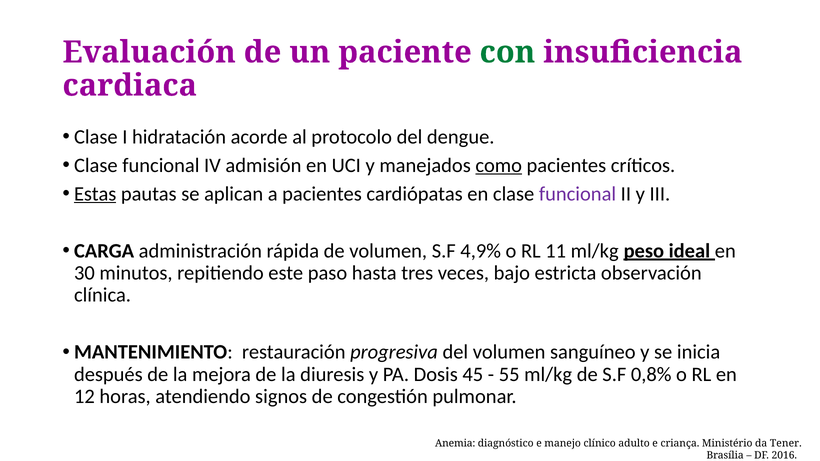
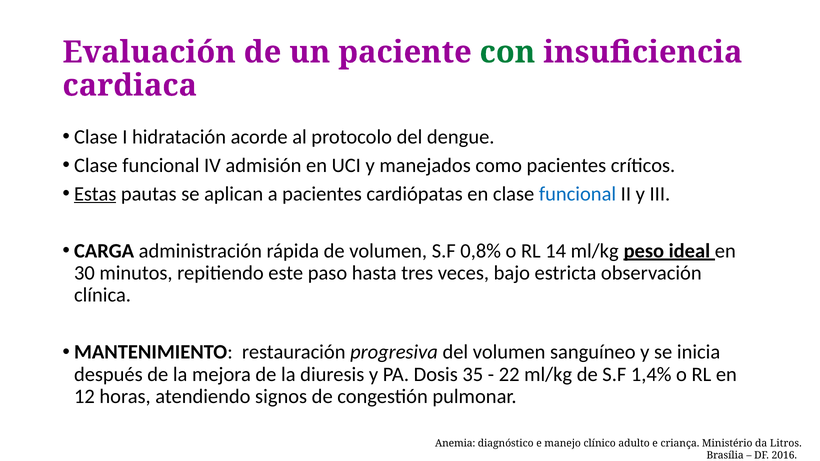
como underline: present -> none (499, 165)
funcional colour: purple -> blue (578, 194)
4,9%: 4,9% -> 0,8% (481, 251)
11: 11 -> 14 (556, 251)
45: 45 -> 35 (473, 374)
55: 55 -> 22 (509, 374)
0,8%: 0,8% -> 1,4% (651, 374)
Tener: Tener -> Litros (786, 443)
